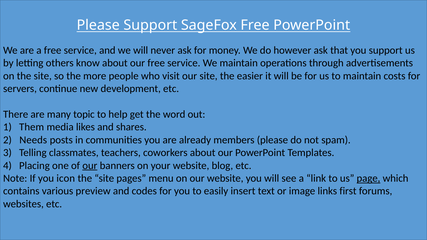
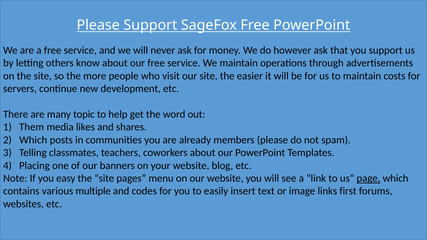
Needs: Needs -> Which (33, 140)
our underline: present -> none (90, 166)
icon: icon -> easy (66, 178)
preview: preview -> multiple (93, 191)
